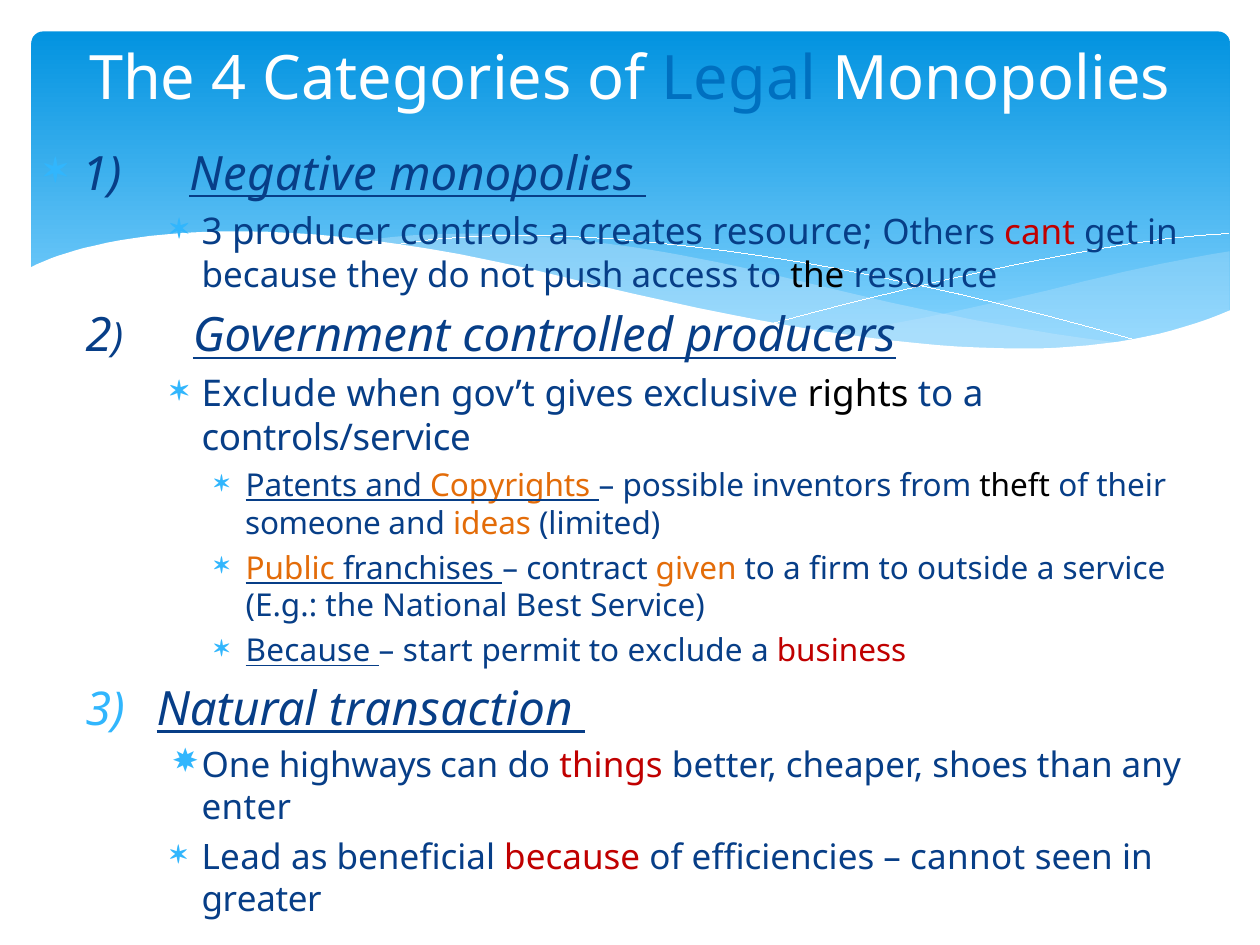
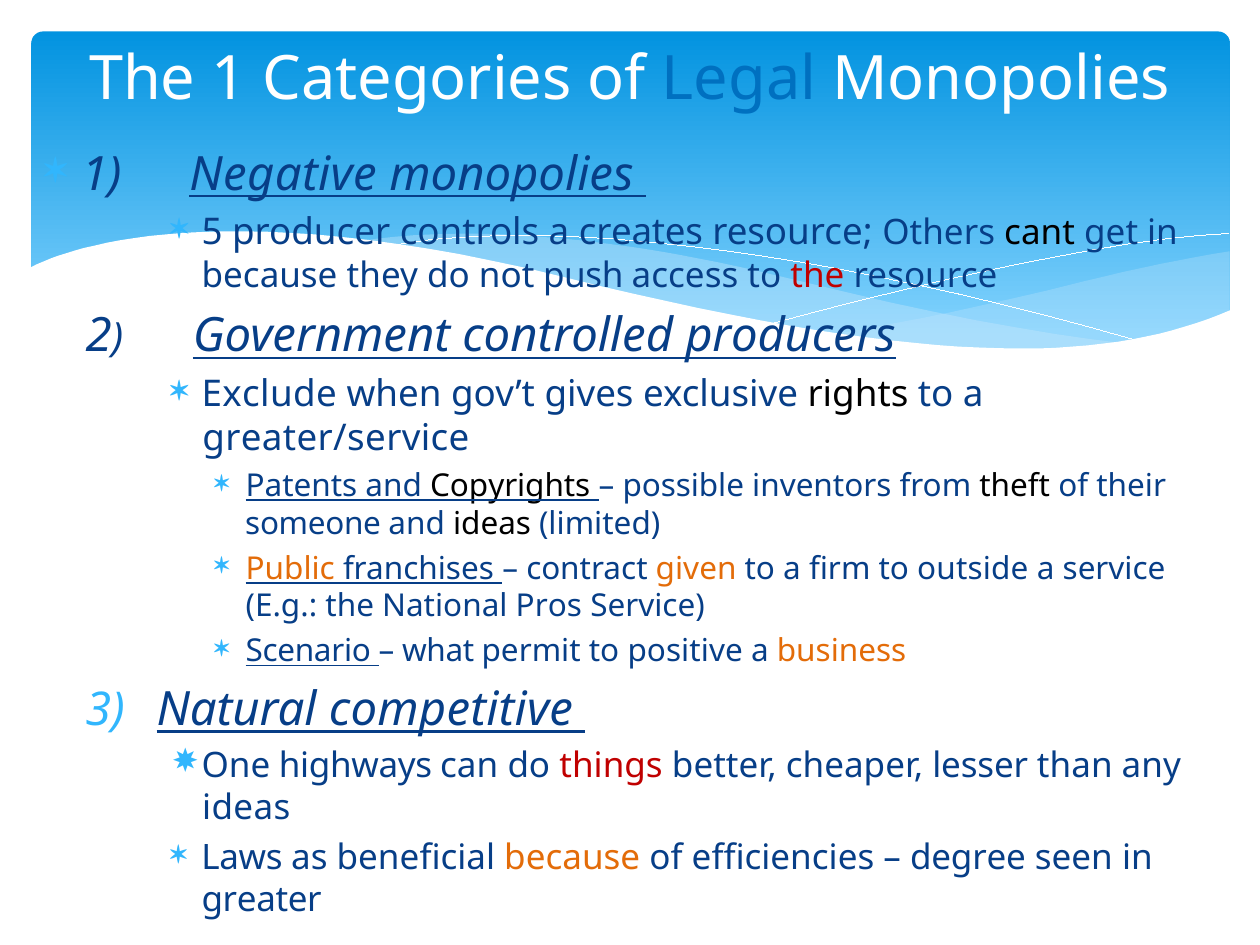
The 4: 4 -> 1 (229, 79)
3: 3 -> 5 (212, 233)
cant colour: red -> black (1040, 233)
the colour: black -> red (817, 276)
controls/service: controls/service -> greater/service (336, 438)
Copyrights colour: orange -> black (510, 486)
ideas colour: orange -> black (492, 524)
Best: Best -> Pros (549, 606)
Because: Because -> Scenario (308, 651)
start: start -> what (438, 651)
to exclude: exclude -> positive (685, 651)
business colour: red -> orange (842, 651)
transaction: transaction -> competitive (451, 710)
shoes: shoes -> lesser (980, 766)
enter: enter -> ideas (246, 808)
Lead: Lead -> Laws (242, 858)
because colour: red -> orange (572, 858)
cannot: cannot -> degree (968, 858)
